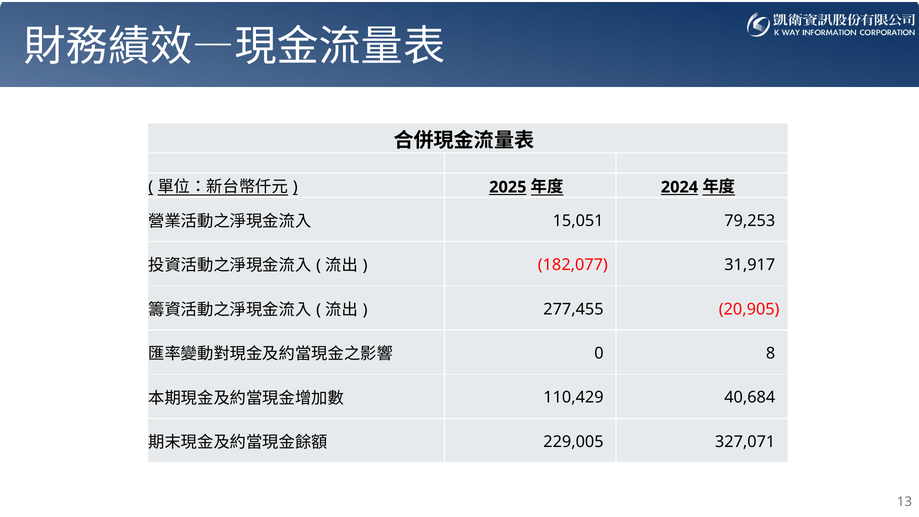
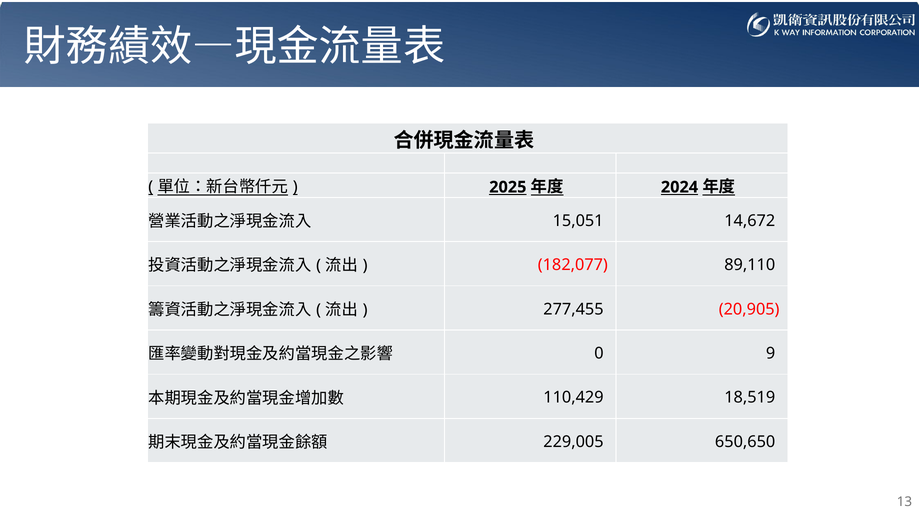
79,253: 79,253 -> 14,672 (750, 221)
31,917: 31,917 -> 89,110 (750, 265)
8: 8 -> 9 (771, 353)
40,684: 40,684 -> 18,519 (750, 398)
327,071: 327,071 -> 650,650 (745, 442)
